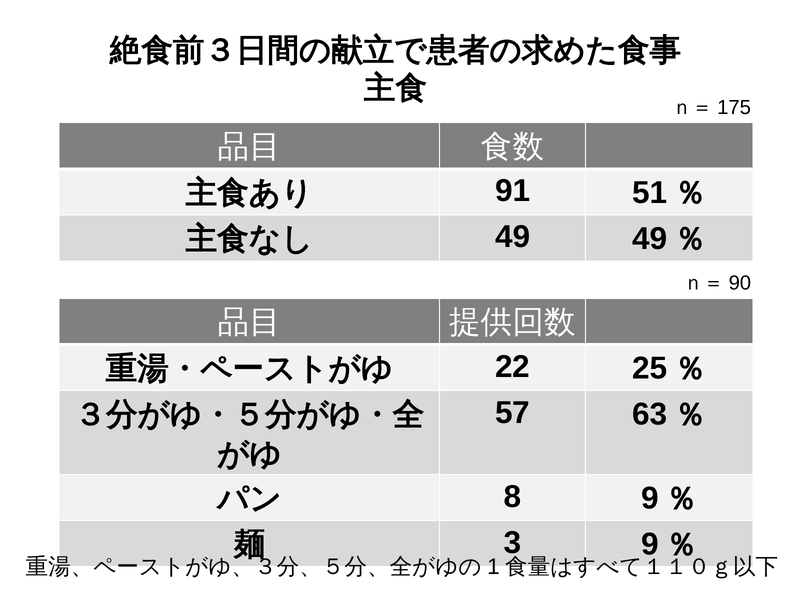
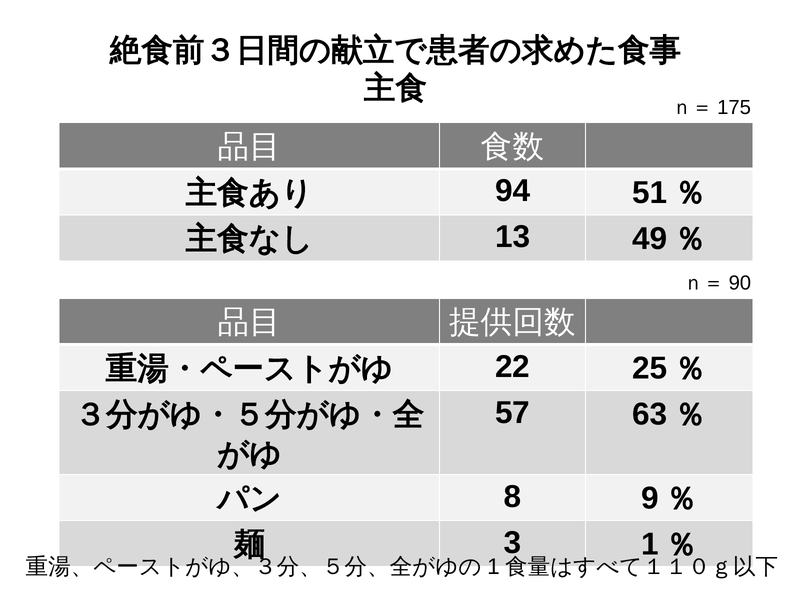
91: 91 -> 94 (513, 191)
49: 49 -> 13 (513, 237)
3 9: 9 -> 1 (650, 545)
